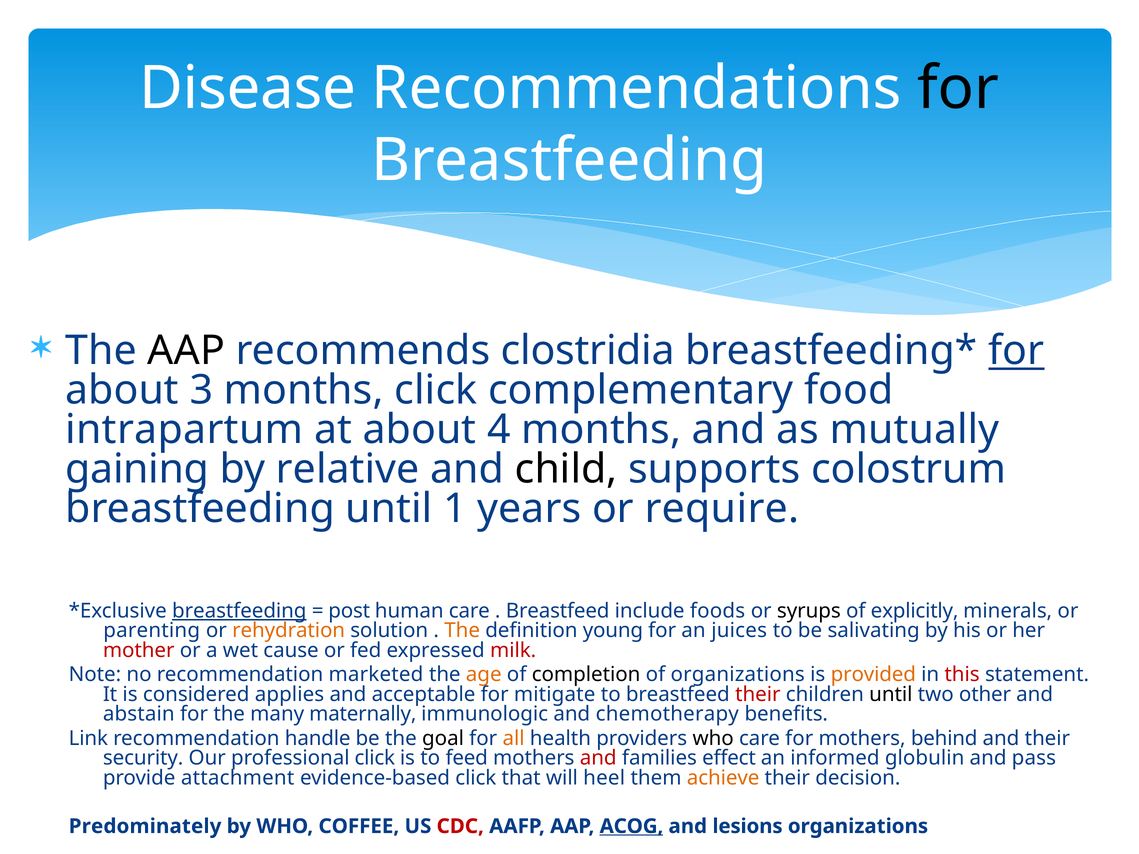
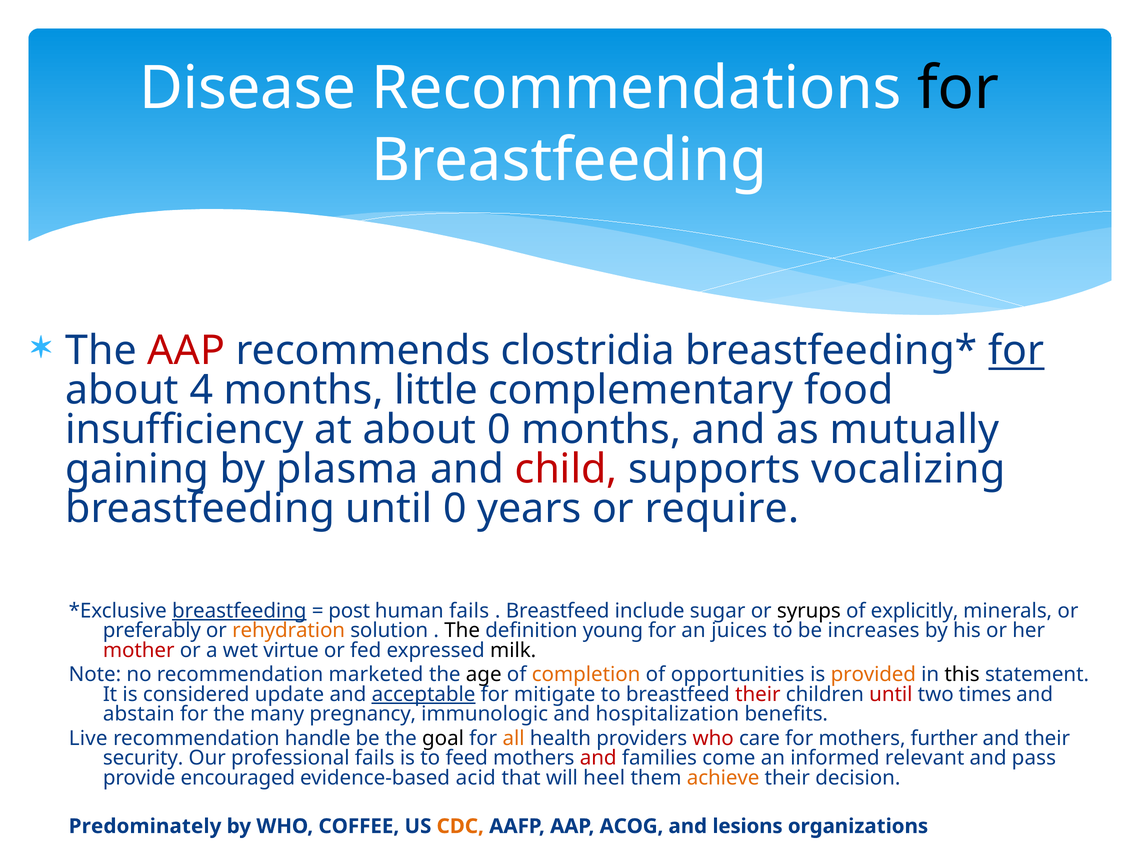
AAP colour: black -> red (186, 351)
3: 3 -> 4 (201, 390)
months click: click -> little (436, 390)
intrapartum: intrapartum -> insufficiency (184, 430)
about 4: 4 -> 0 (499, 430)
relative: relative -> plasma (347, 469)
child colour: black -> red (566, 469)
colostrum: colostrum -> vocalizing (908, 469)
until 1: 1 -> 0 (455, 509)
human care: care -> fails (469, 611)
foods: foods -> sugar (718, 611)
parenting: parenting -> preferably (152, 631)
The colour: orange -> black (462, 631)
salivating: salivating -> increases (874, 631)
cause: cause -> virtue (291, 651)
milk colour: red -> black (513, 651)
age colour: orange -> black (484, 675)
completion colour: black -> orange (586, 675)
of organizations: organizations -> opportunities (738, 675)
this colour: red -> black (962, 675)
applies: applies -> update (289, 695)
acceptable underline: none -> present (424, 695)
until colour: black -> red (891, 695)
other: other -> times (985, 695)
maternally: maternally -> pregnancy (363, 714)
chemotherapy: chemotherapy -> hospitalization (667, 714)
Link: Link -> Live (88, 739)
who colour: black -> red (713, 739)
behind: behind -> further (944, 739)
professional click: click -> fails (375, 758)
effect: effect -> come (729, 758)
globulin: globulin -> relevant (925, 758)
attachment: attachment -> encouraged (238, 778)
evidence-based click: click -> acid (476, 778)
CDC colour: red -> orange (460, 827)
ACOG underline: present -> none (631, 827)
